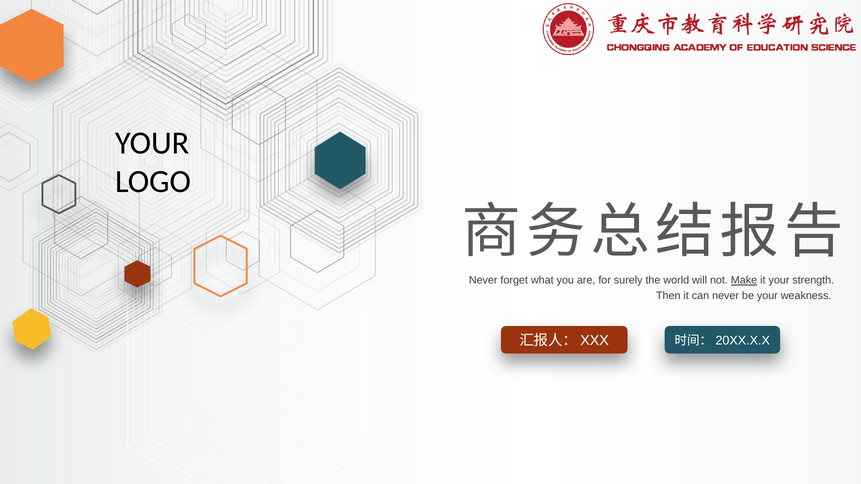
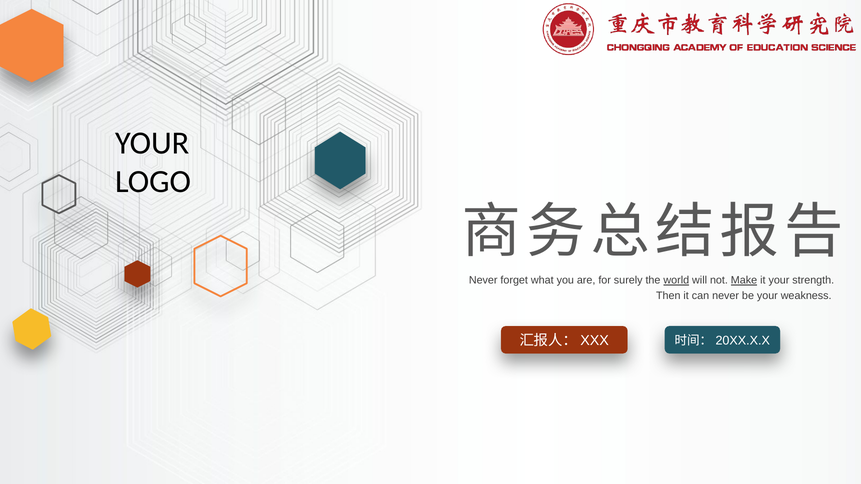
world underline: none -> present (676, 281)
